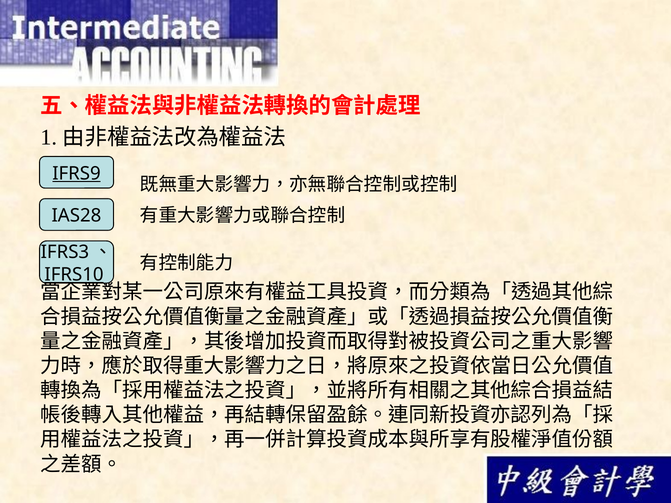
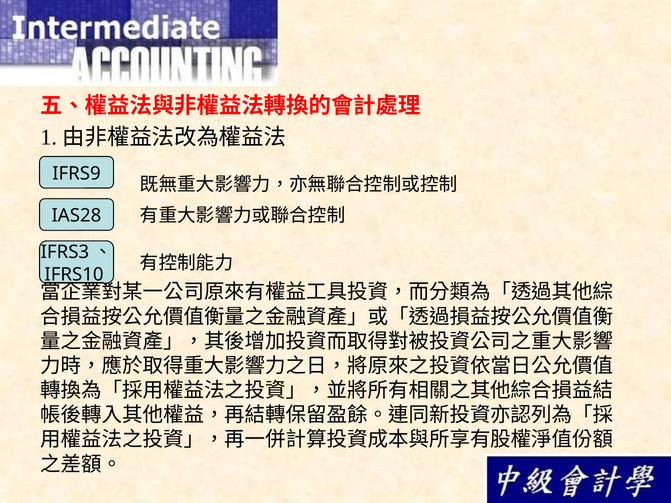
IFRS9 underline: present -> none (76, 174)
